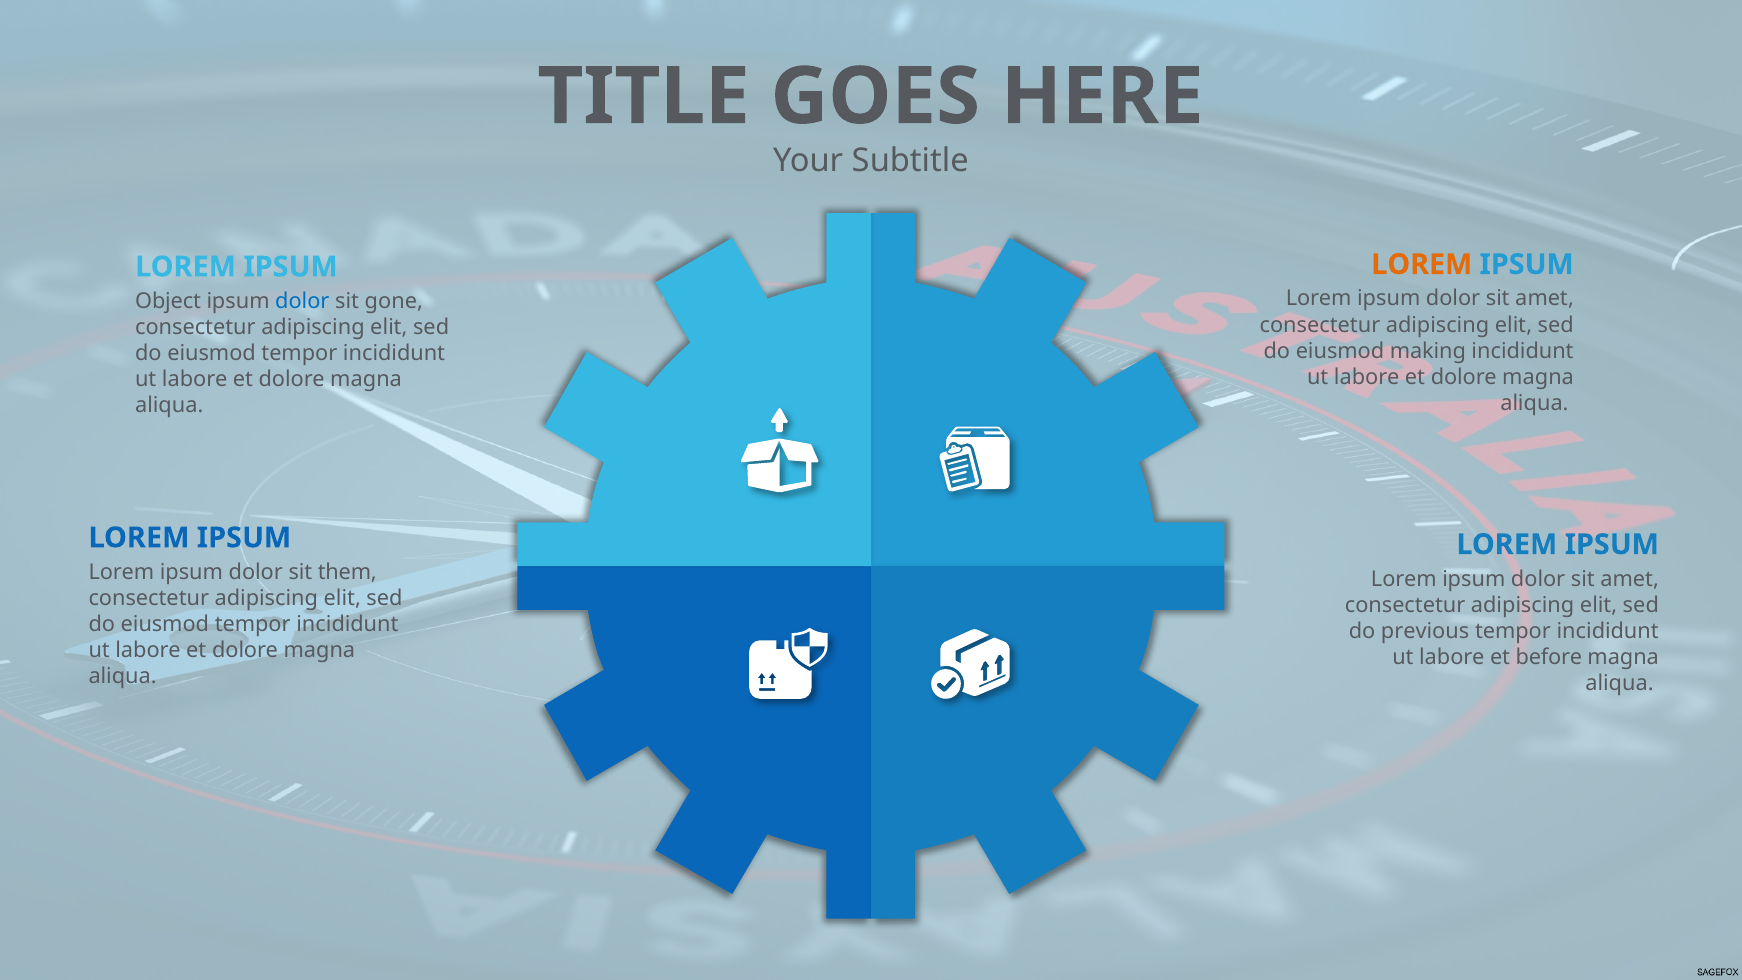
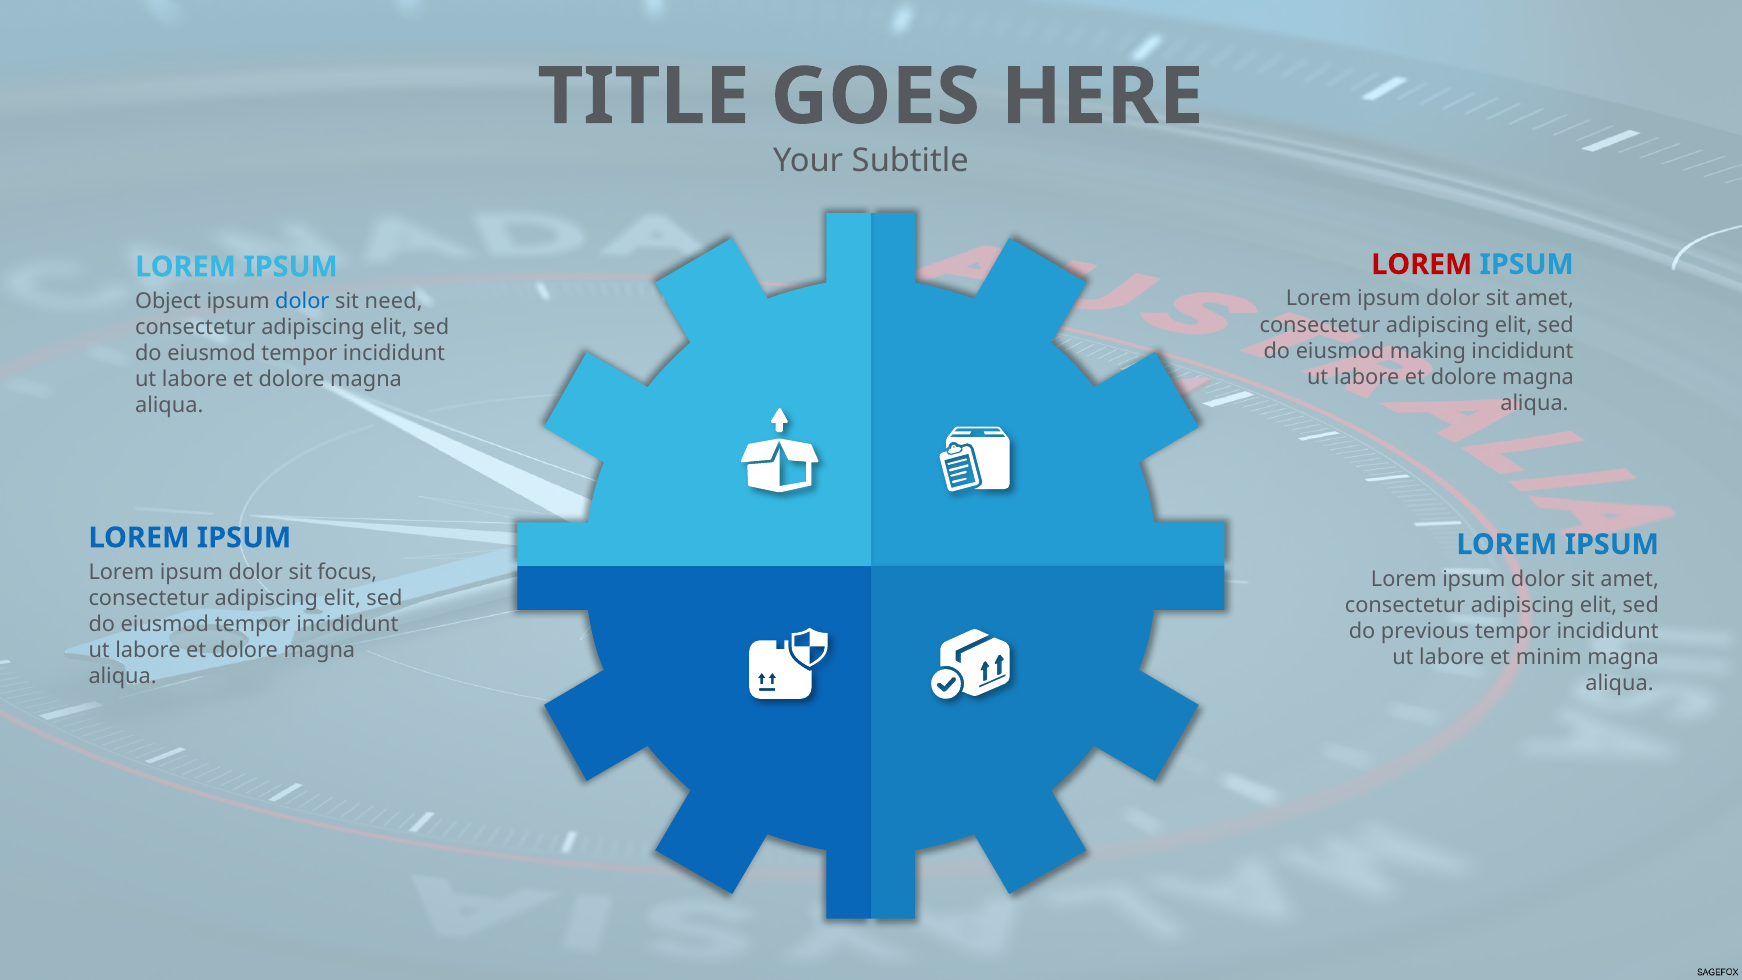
LOREM colour: orange -> red (1422, 264)
gone: gone -> need (394, 301)
them: them -> focus (347, 572)
before: before -> minim (1549, 657)
